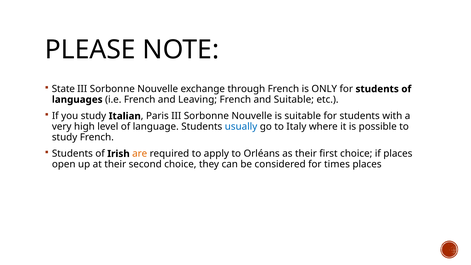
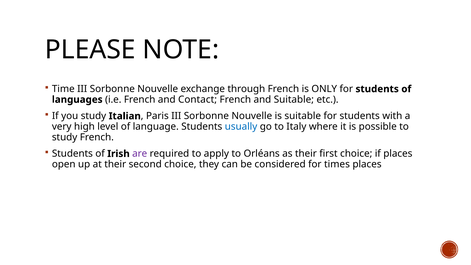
State: State -> Time (63, 89)
Leaving: Leaving -> Contact (198, 100)
are colour: orange -> purple (140, 154)
